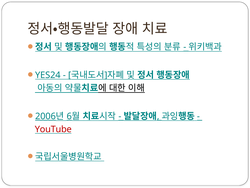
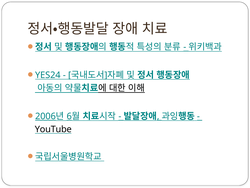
YouTube colour: red -> black (53, 129)
